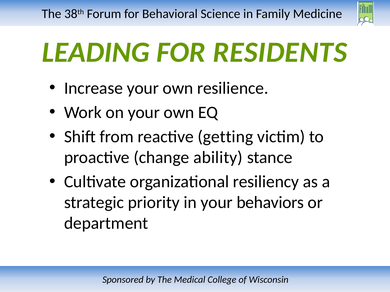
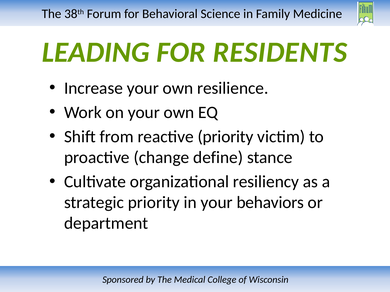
reactive getting: getting -> priority (226, 137)
ability: ability -> define (218, 158)
